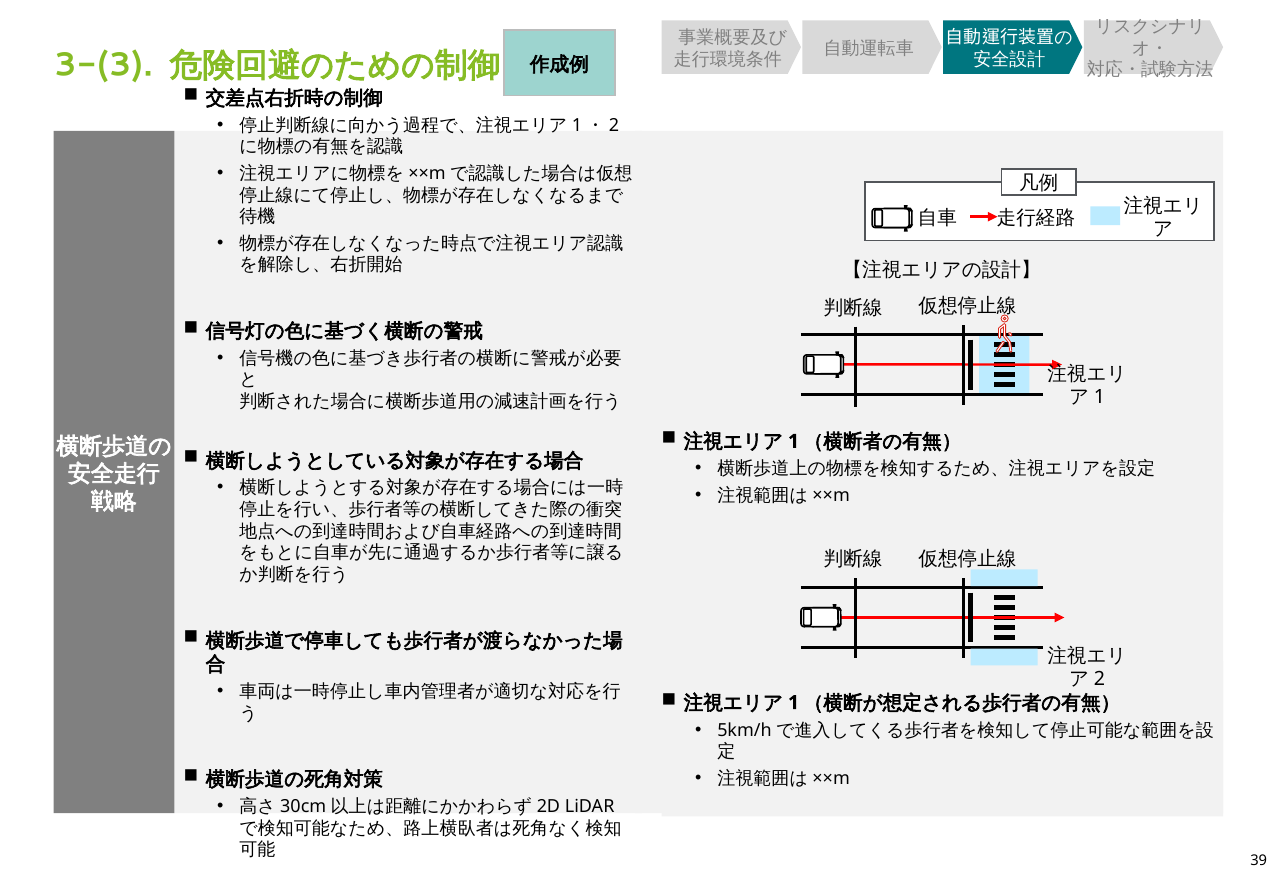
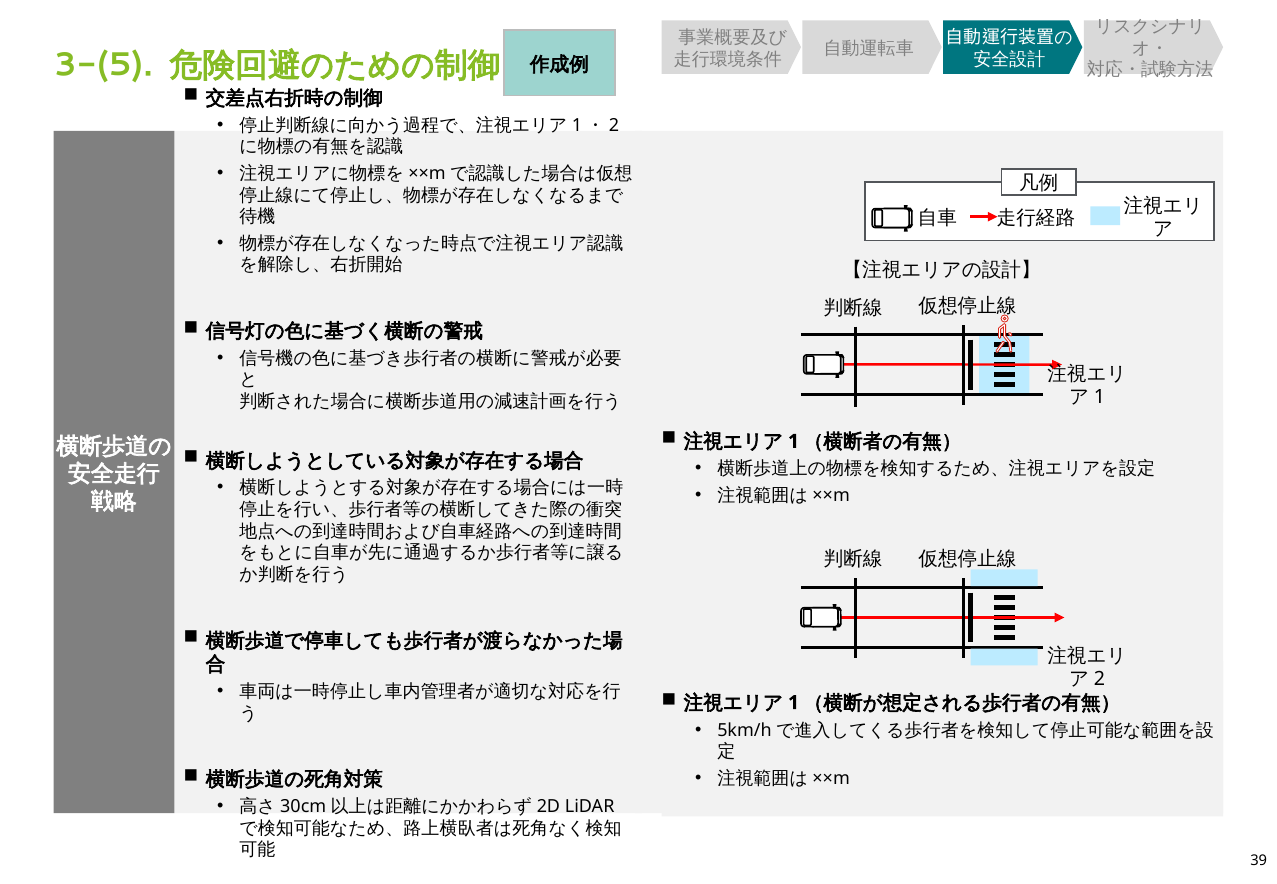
3-(3: 3-(3 -> 3-(5 (103, 65)
